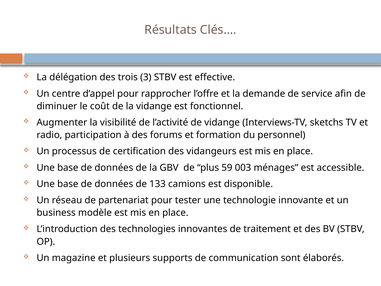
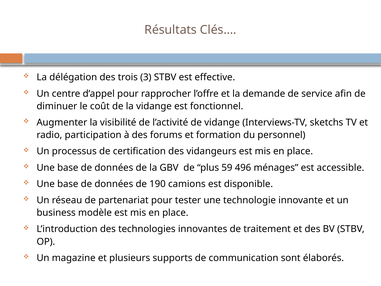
003: 003 -> 496 (243, 167)
133: 133 -> 190 (158, 184)
